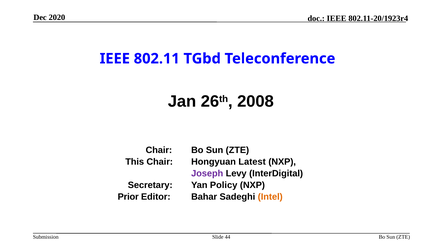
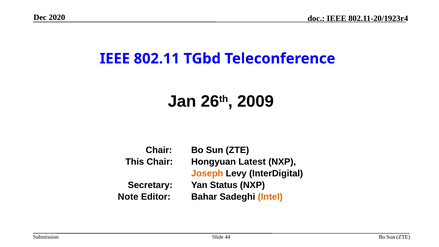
2008: 2008 -> 2009 (255, 101)
Joseph colour: purple -> orange (207, 173)
Policy: Policy -> Status (224, 185)
Prior: Prior -> Note (128, 197)
